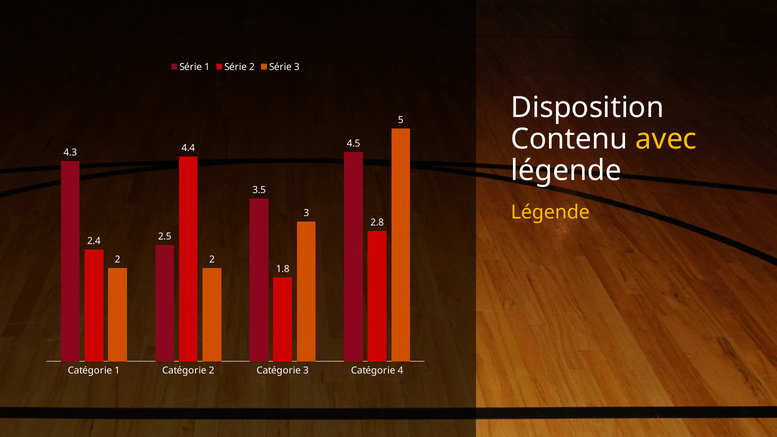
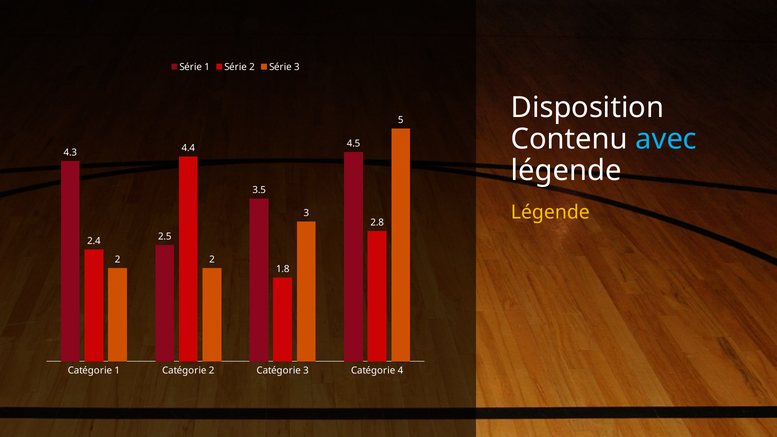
avec colour: yellow -> light blue (666, 139)
